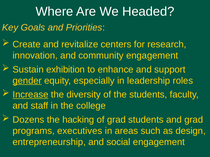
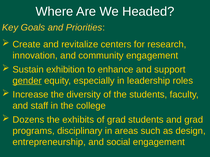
Increase underline: present -> none (30, 95)
hacking: hacking -> exhibits (78, 120)
executives: executives -> disciplinary (80, 131)
